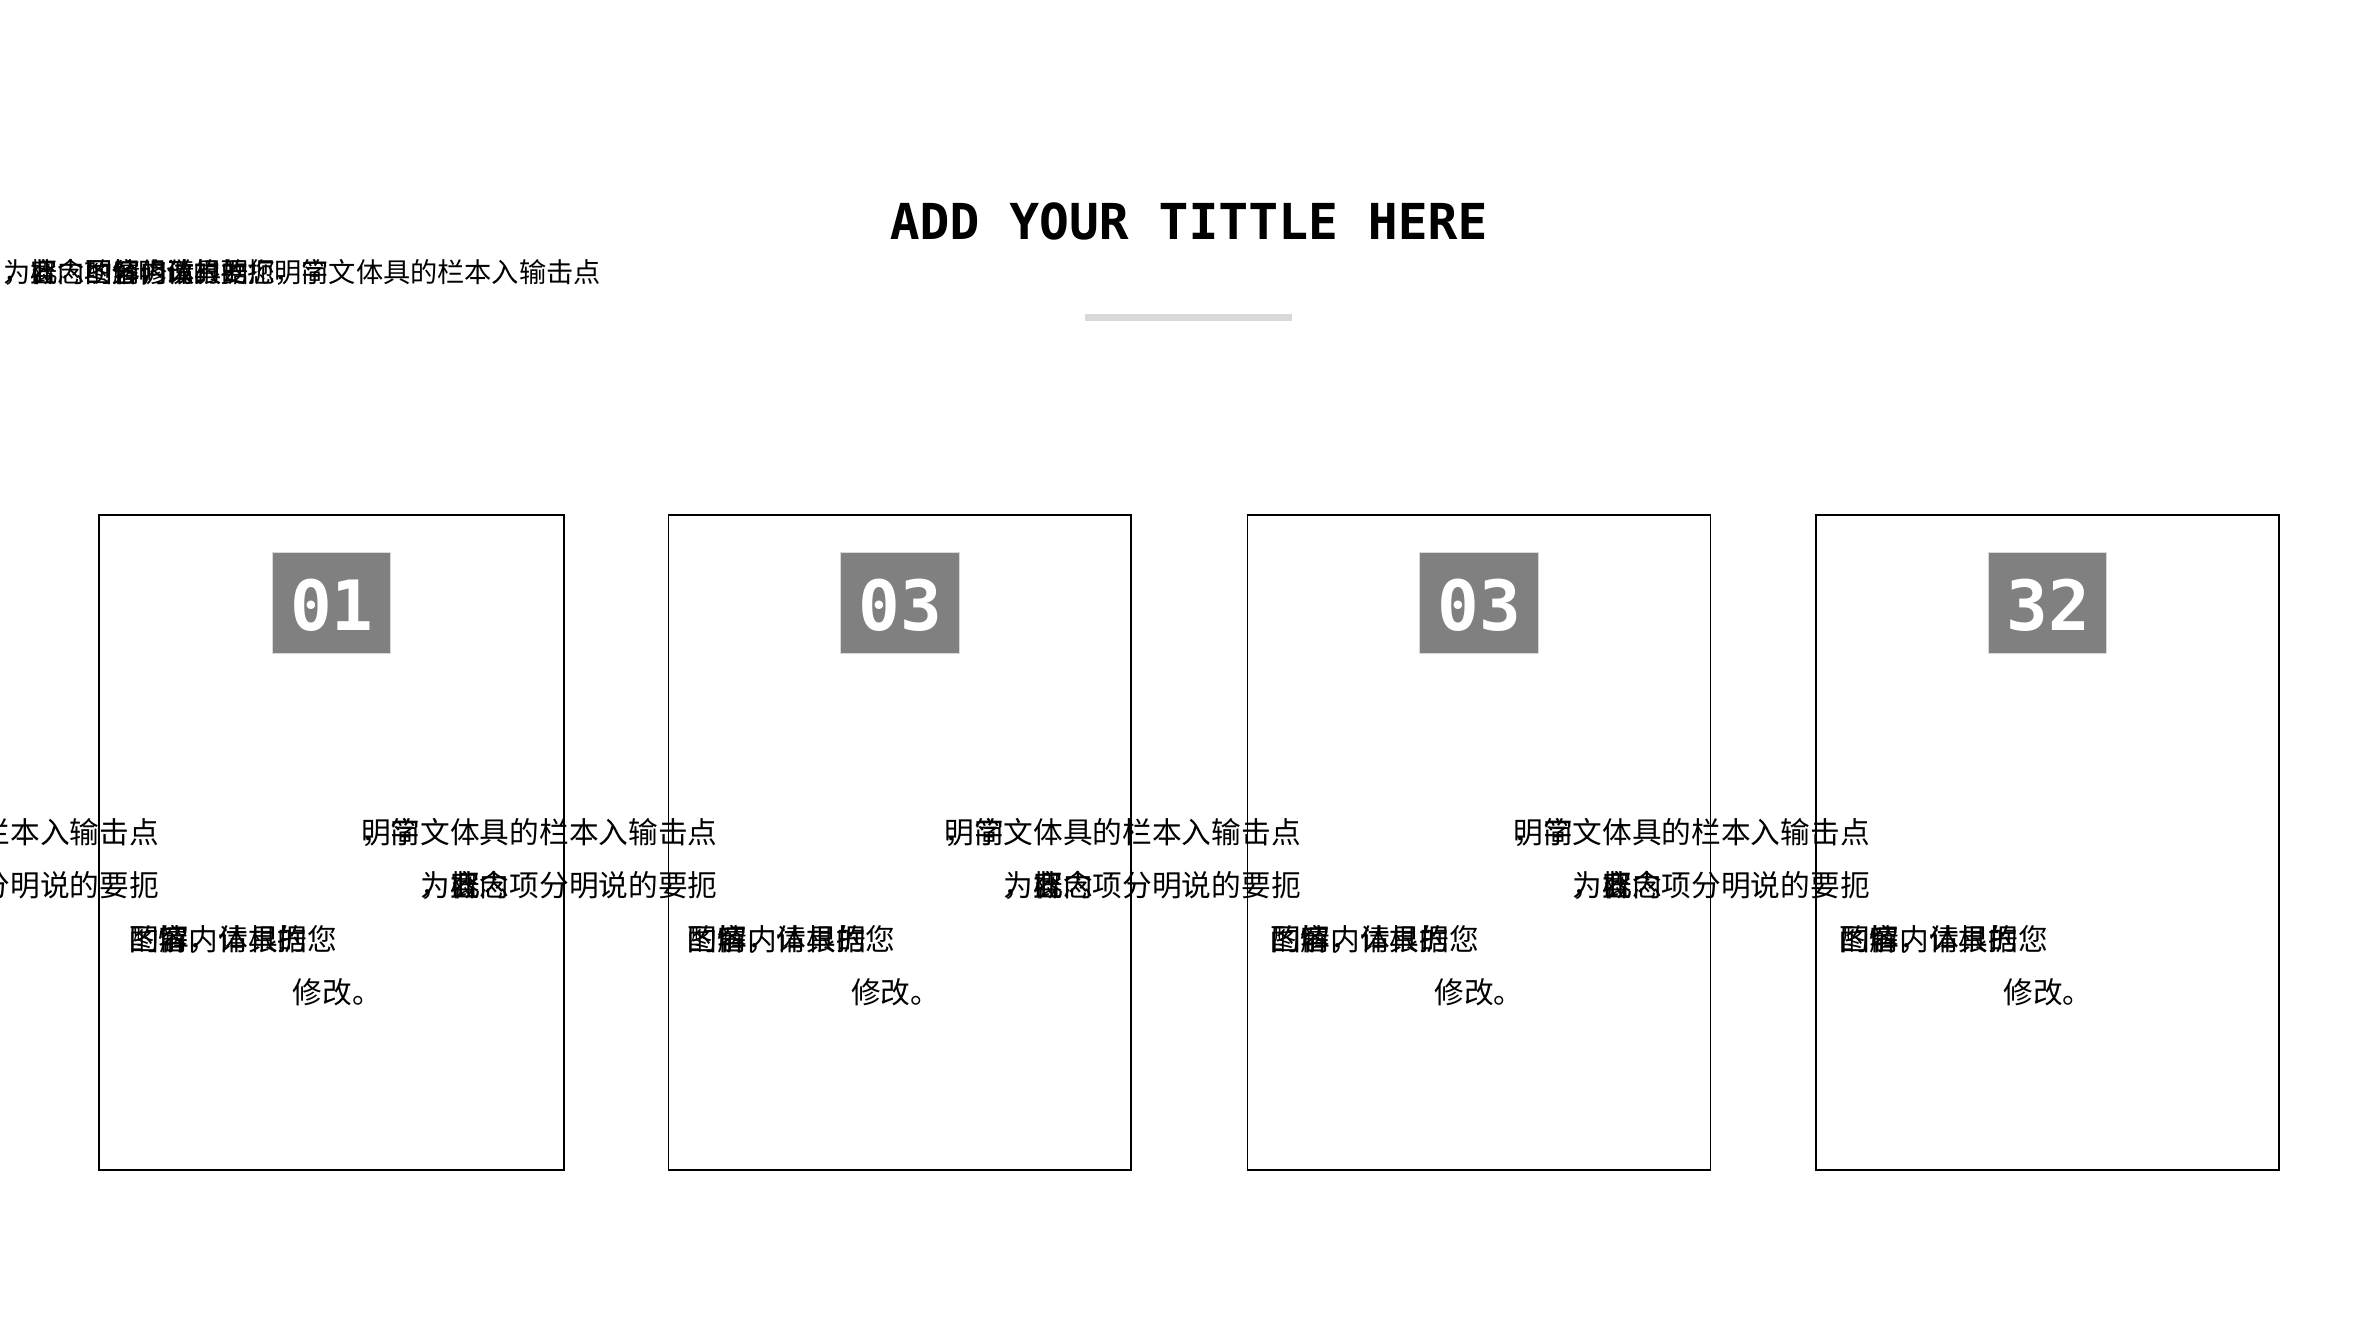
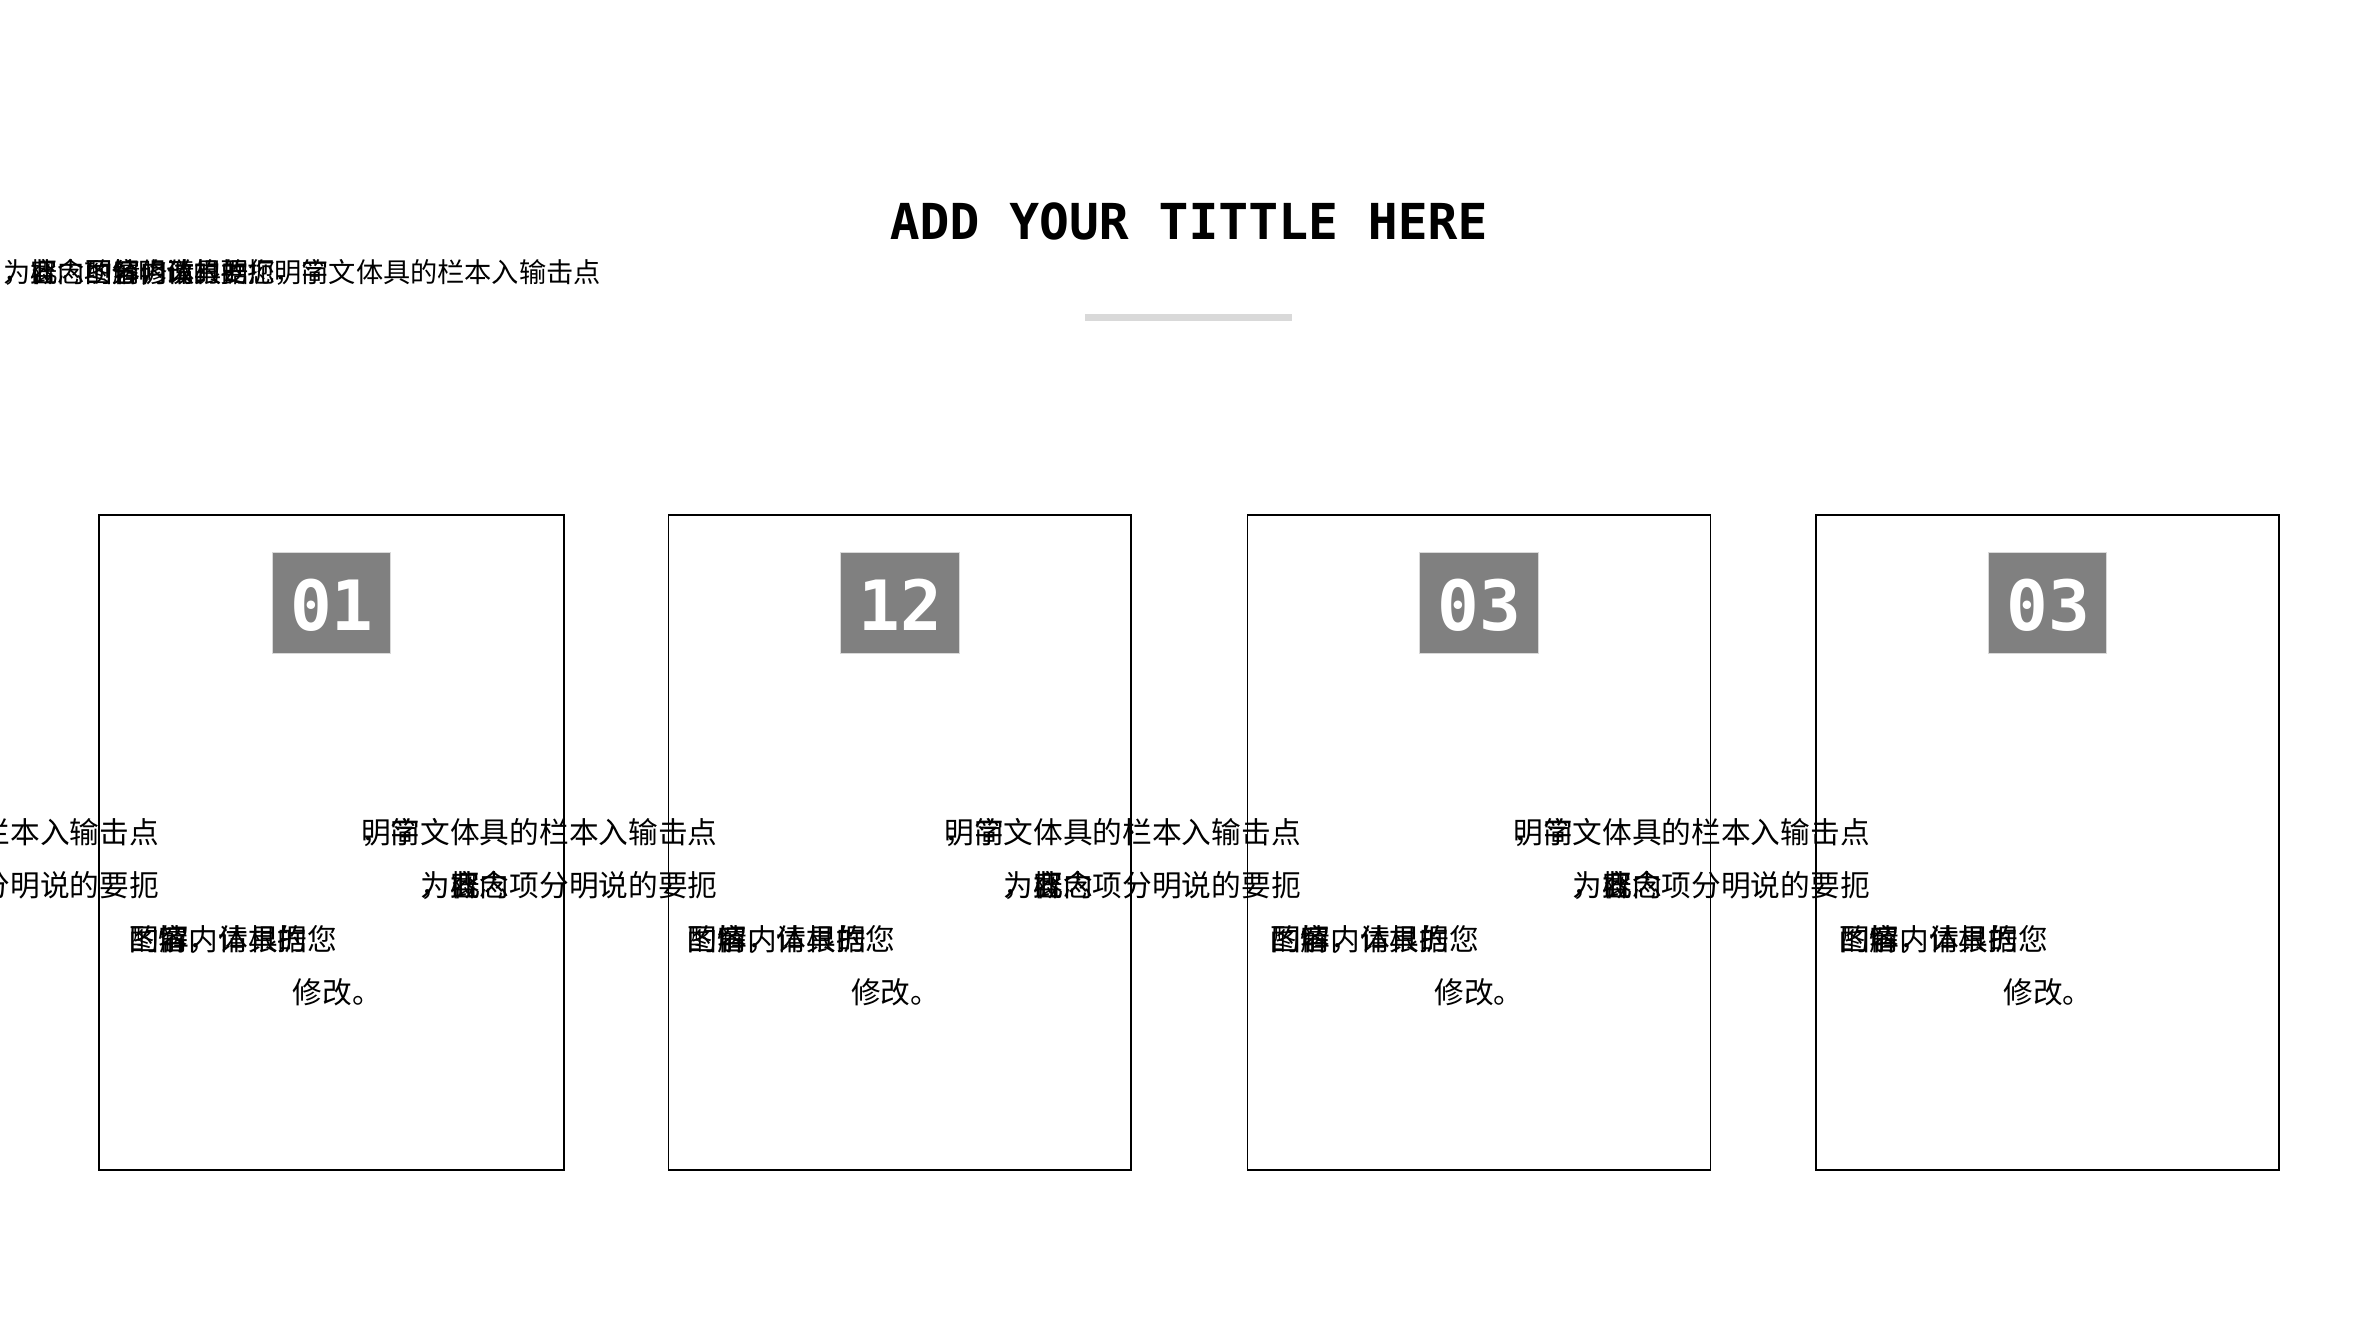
01 03: 03 -> 12 (900, 608)
03 32: 32 -> 03 (2048, 608)
